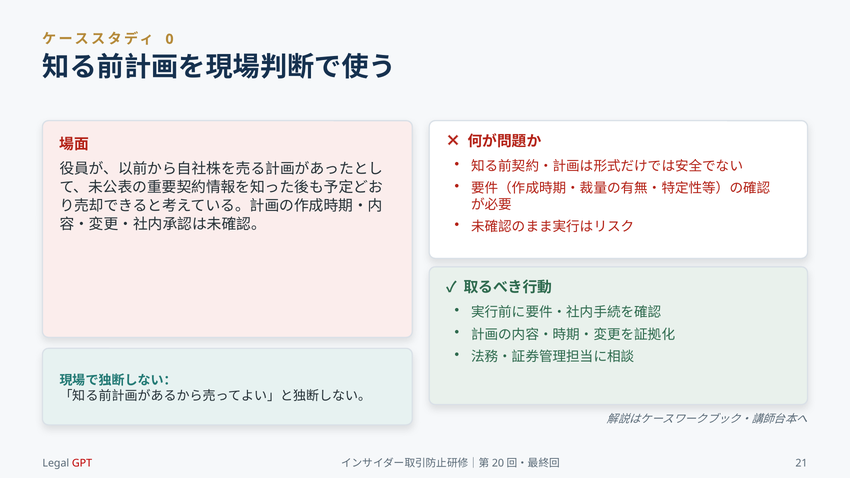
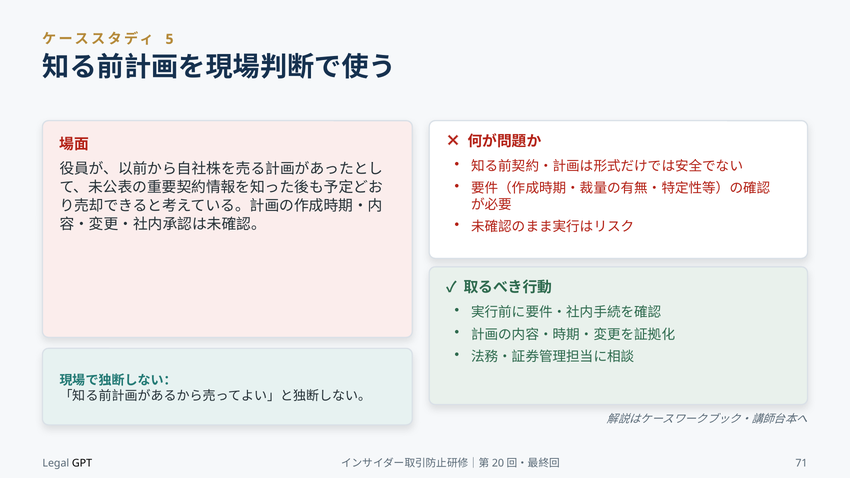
0: 0 -> 5 (169, 39)
GPT colour: red -> black (82, 464)
21: 21 -> 71 (801, 464)
